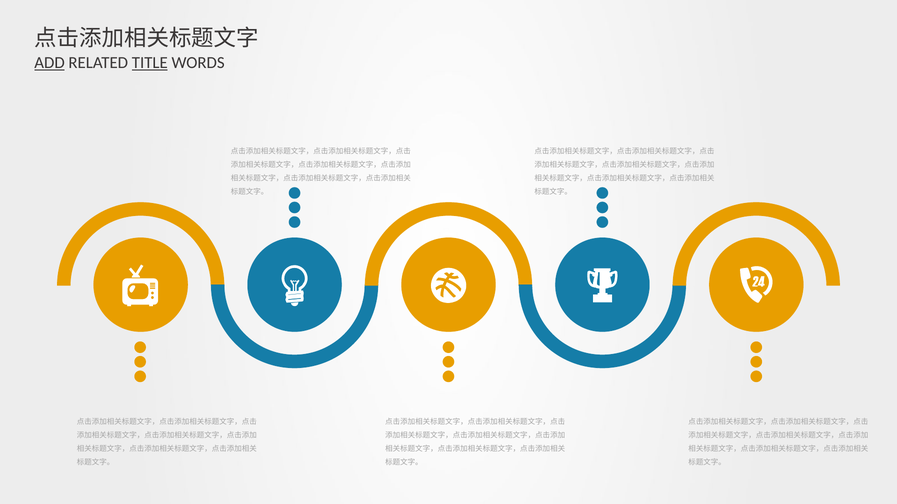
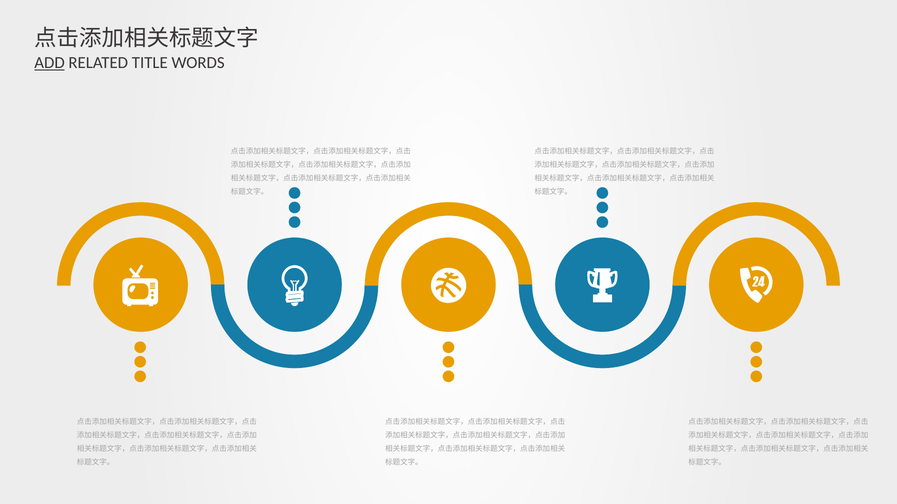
TITLE underline: present -> none (150, 63)
